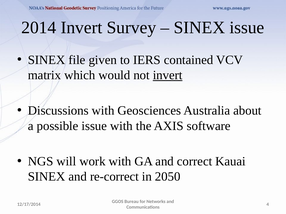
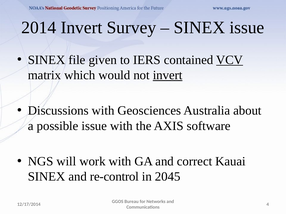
VCV underline: none -> present (230, 60)
re-correct: re-correct -> re-control (114, 177)
2050: 2050 -> 2045 (168, 177)
